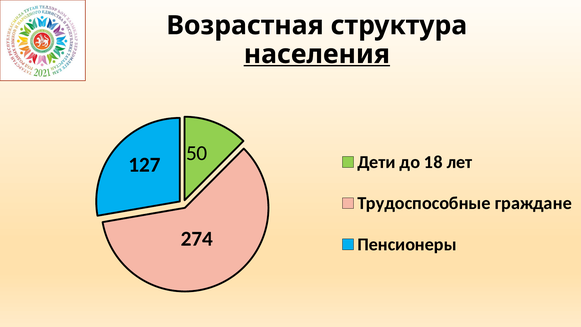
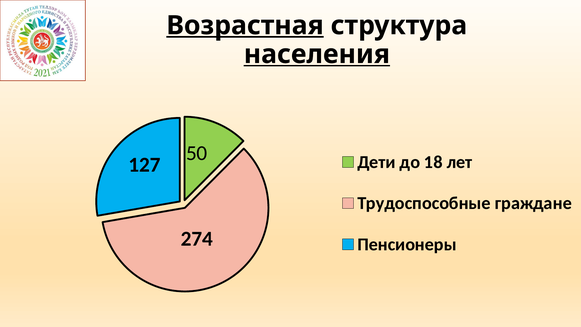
Возрастная underline: none -> present (245, 25)
